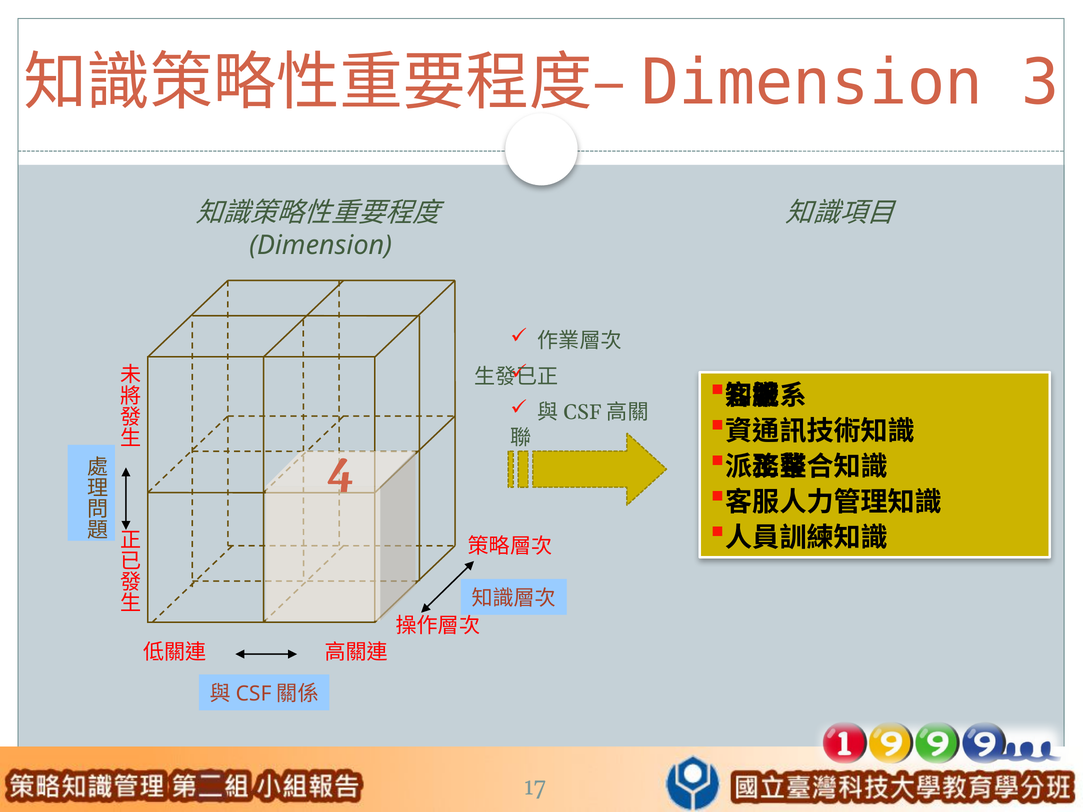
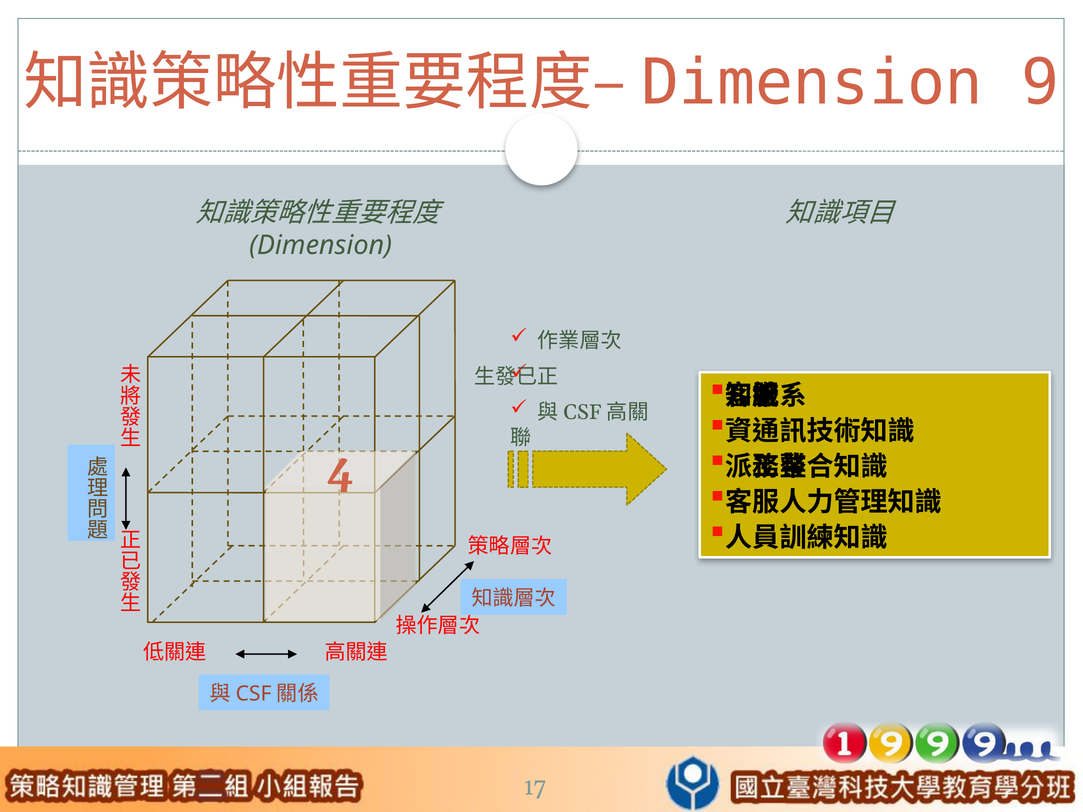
3: 3 -> 9 (1040, 83)
